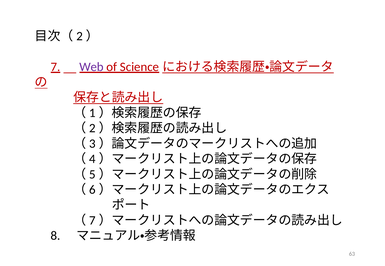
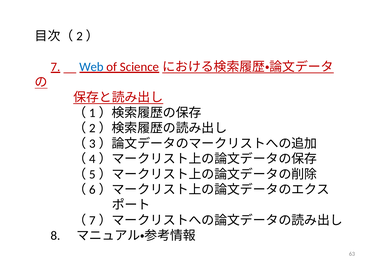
Web colour: purple -> blue (91, 67)
